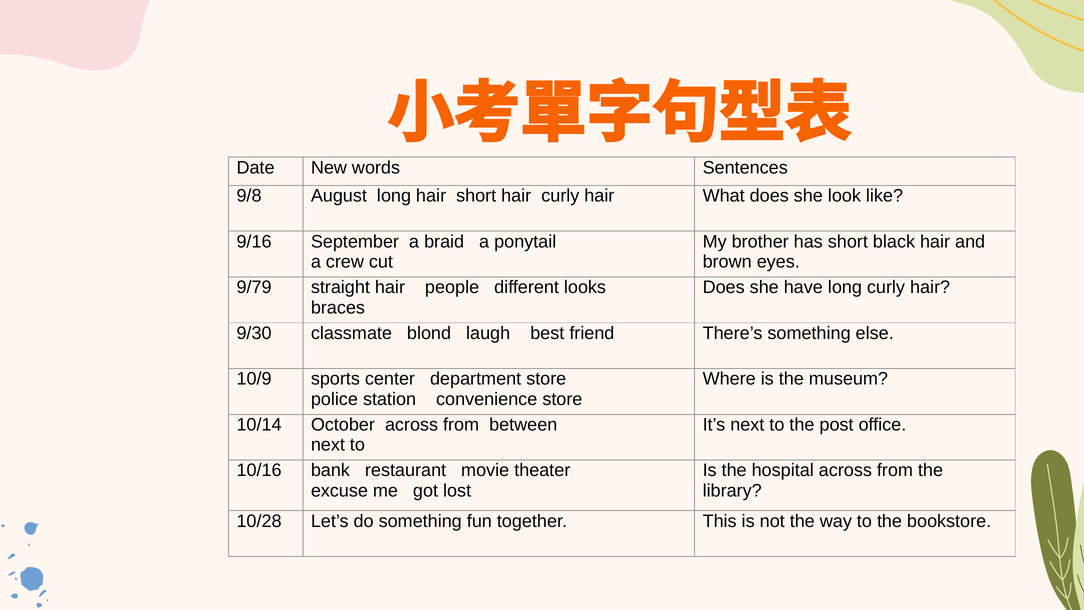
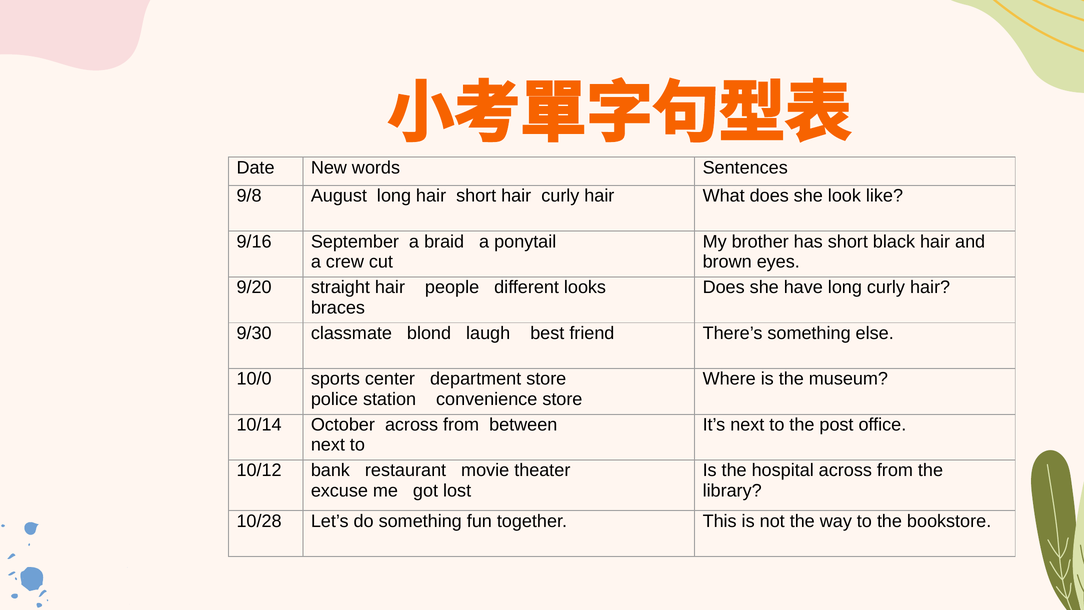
9/79: 9/79 -> 9/20 (254, 287)
10/9: 10/9 -> 10/0 (254, 379)
10/16: 10/16 -> 10/12 (259, 470)
